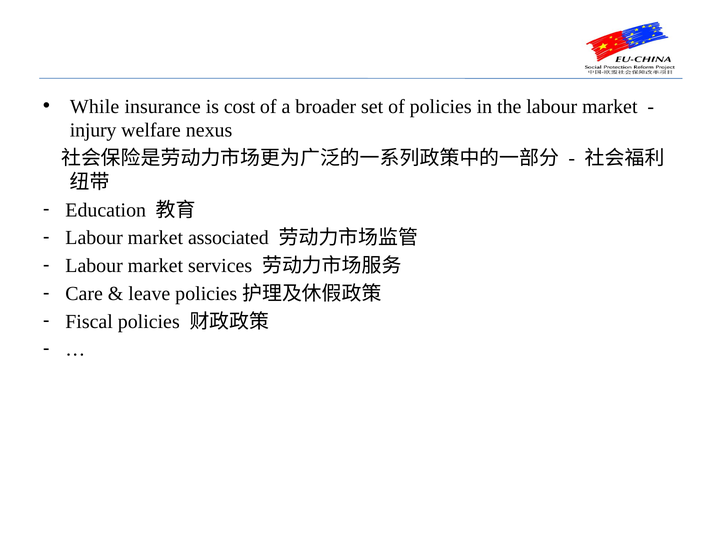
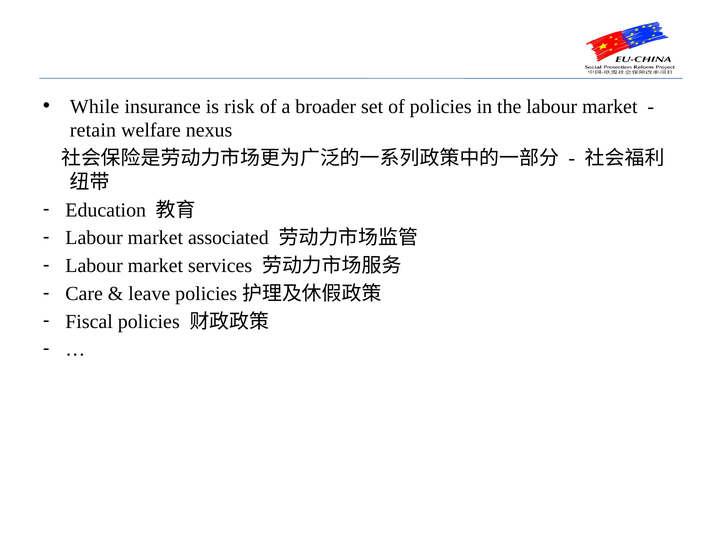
cost: cost -> risk (239, 106)
injury: injury -> retain (93, 130)
